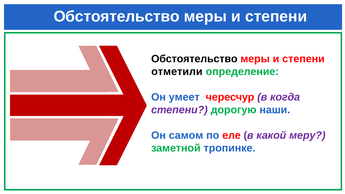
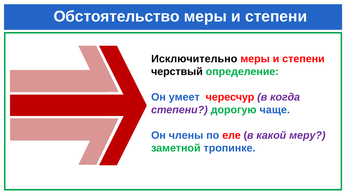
Обстоятельство: Обстоятельство -> Исключительно (194, 59)
отметили: отметили -> черствый (177, 72)
наши: наши -> чаще (275, 110)
самом: самом -> члены (186, 136)
